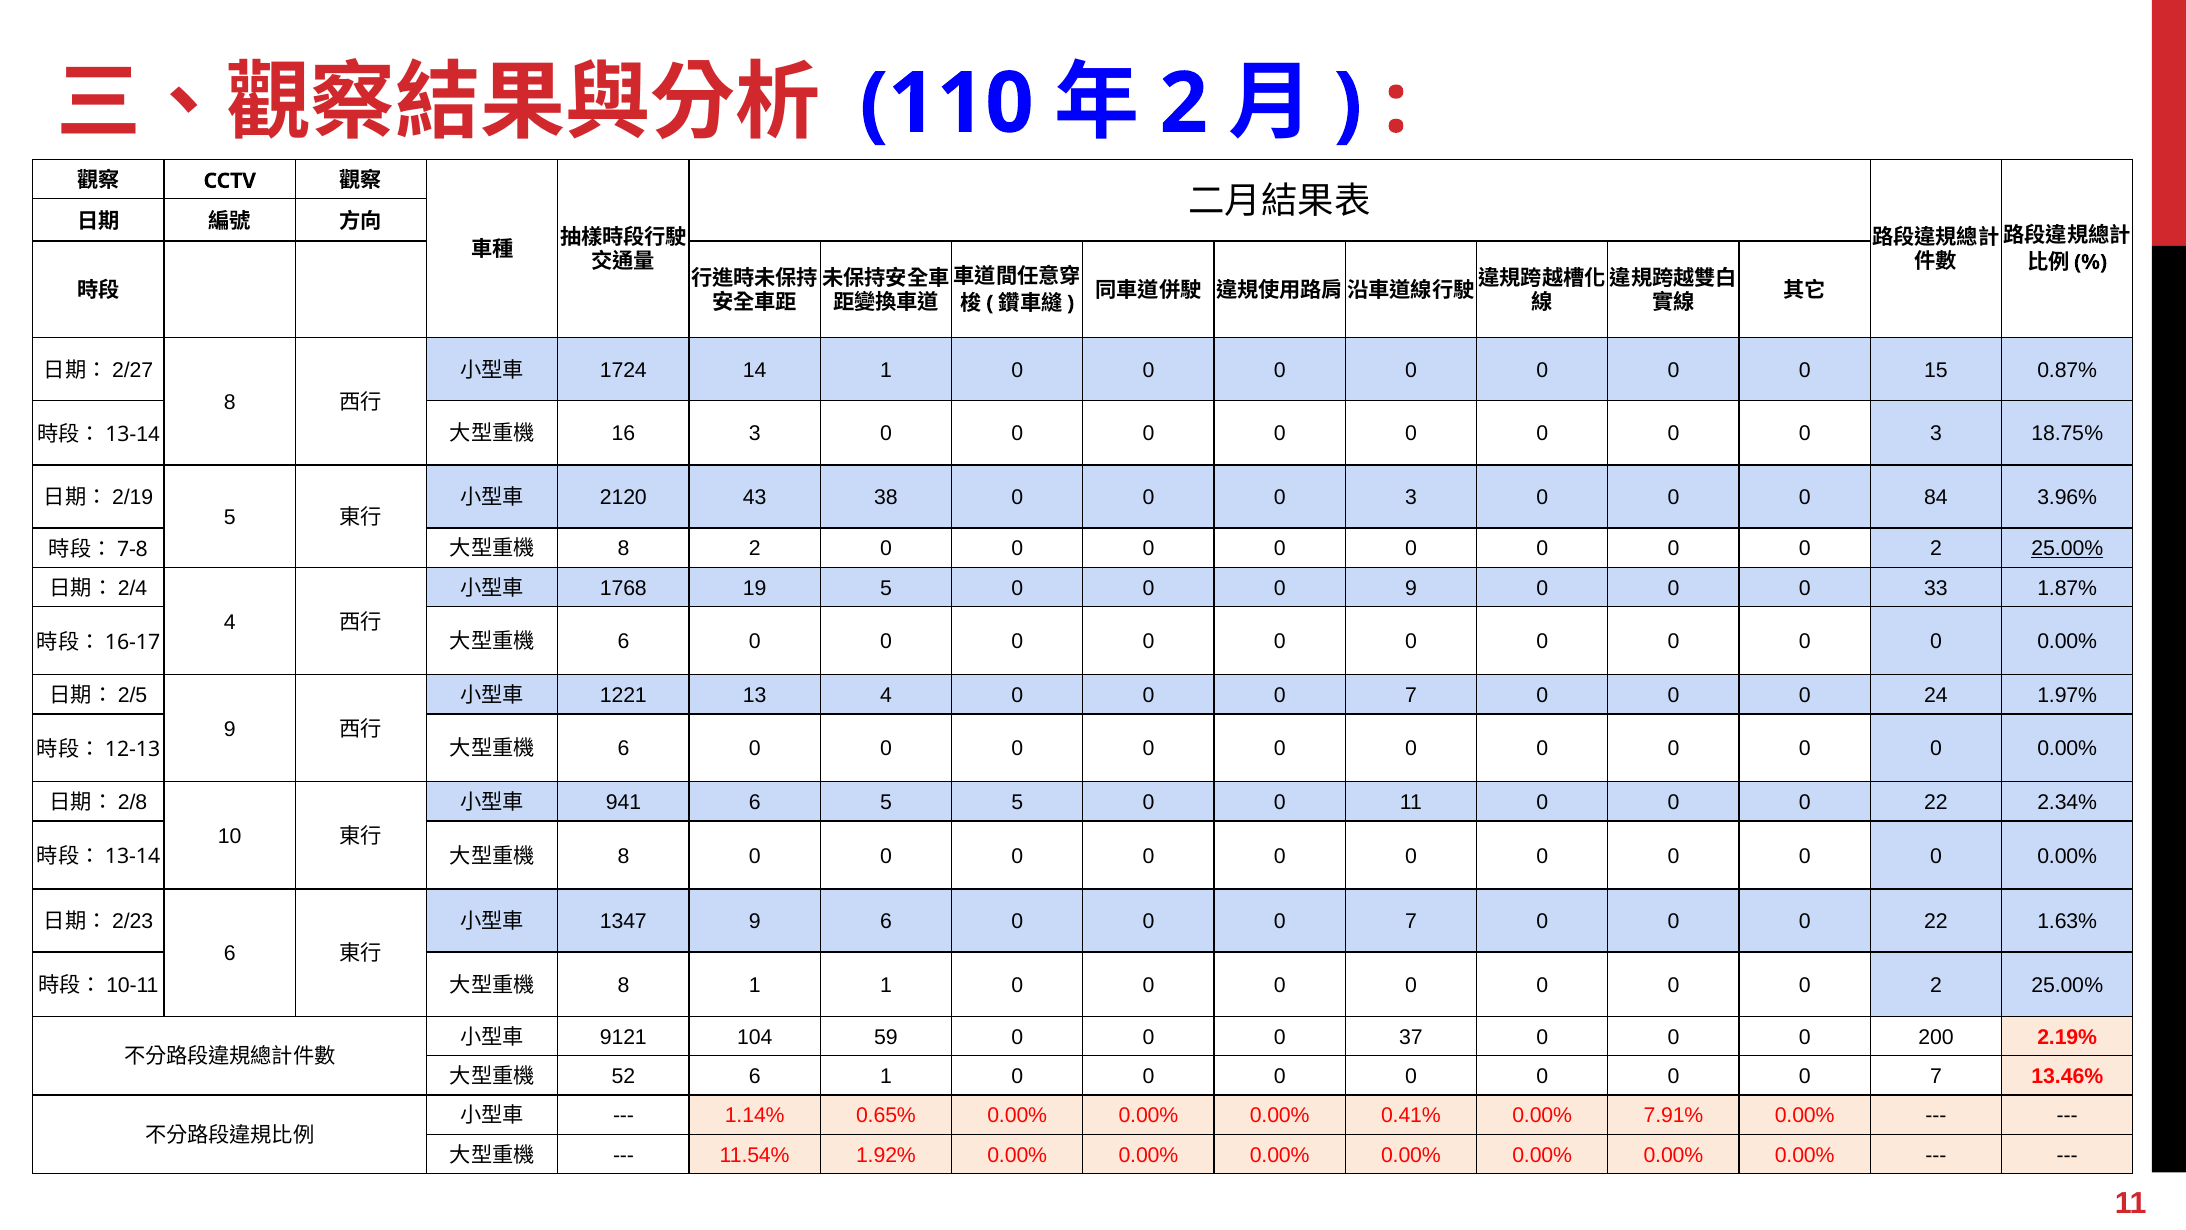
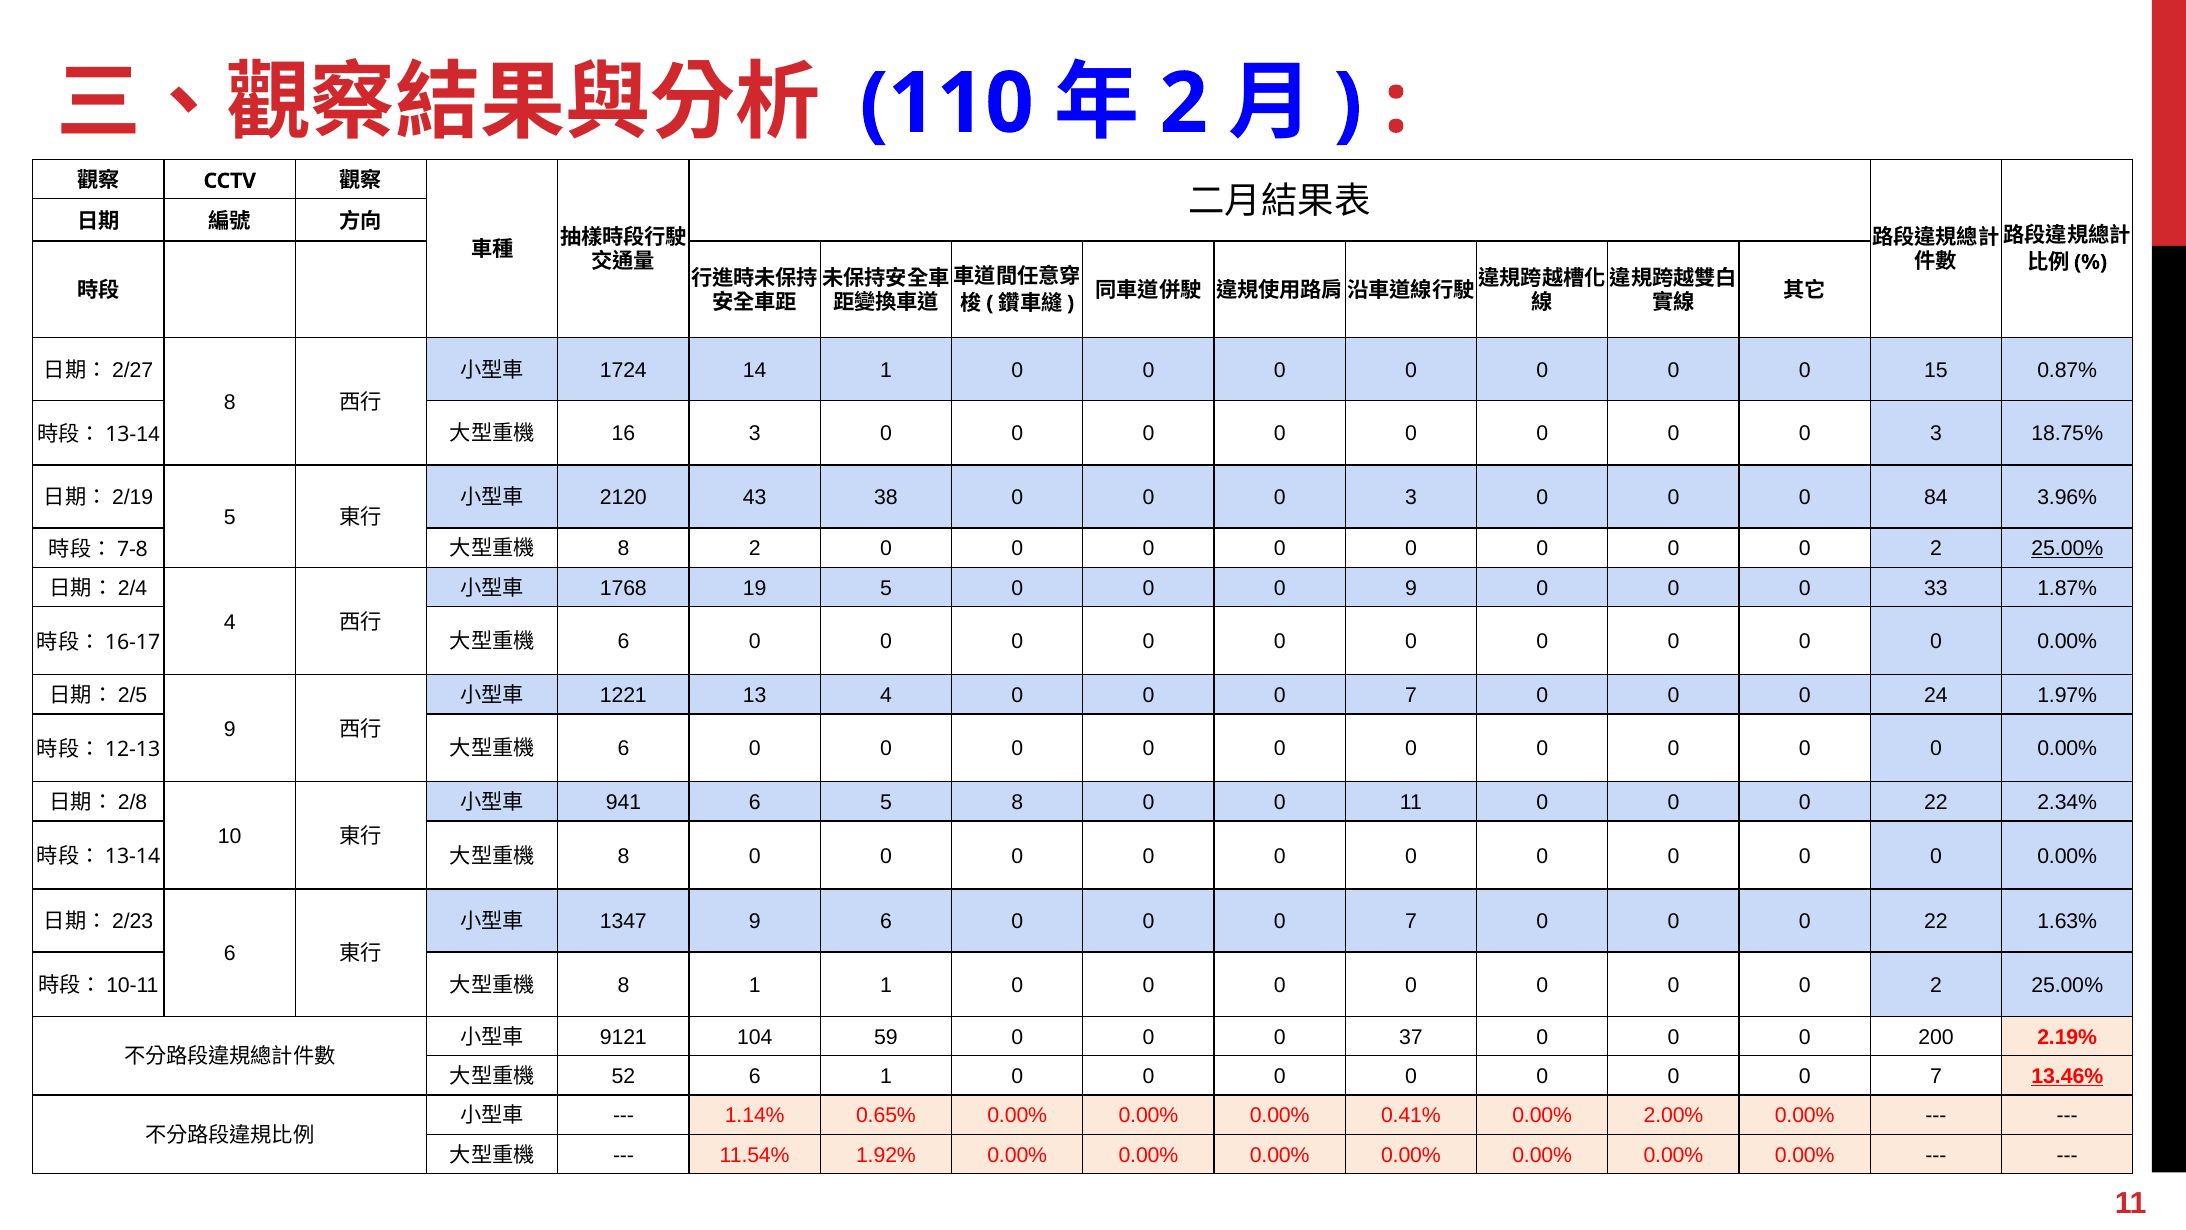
5 5: 5 -> 8 (1017, 802)
13.46% underline: none -> present (2067, 1076)
7.91%: 7.91% -> 2.00% (1673, 1116)
